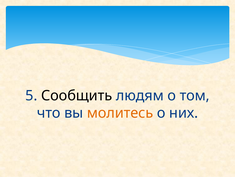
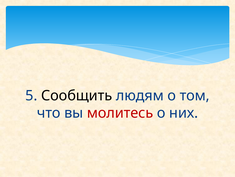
молитесь colour: orange -> red (120, 112)
